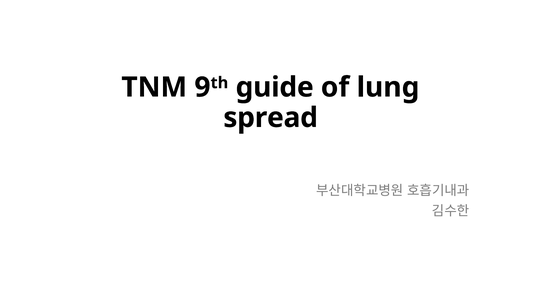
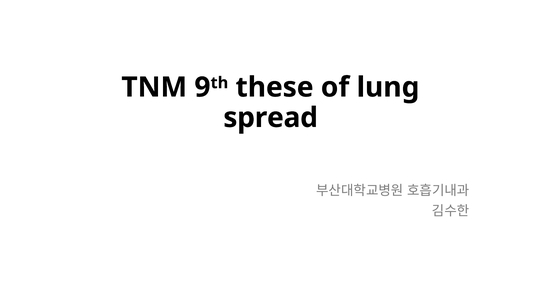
guide: guide -> these (275, 87)
